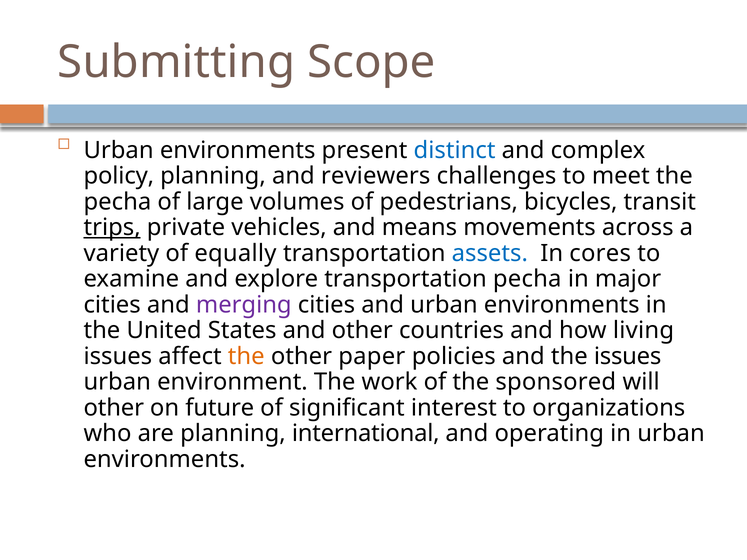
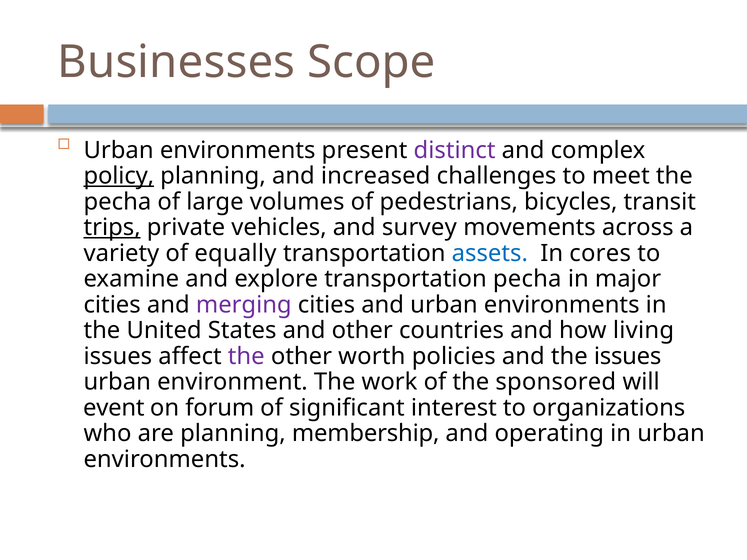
Submitting: Submitting -> Businesses (176, 62)
distinct colour: blue -> purple (455, 150)
policy underline: none -> present (119, 176)
reviewers: reviewers -> increased (376, 176)
means: means -> survey (419, 228)
the colour: orange -> purple (246, 356)
paper: paper -> worth (372, 356)
other: other -> event (114, 408)
future: future -> forum (220, 408)
international: international -> membership (366, 434)
